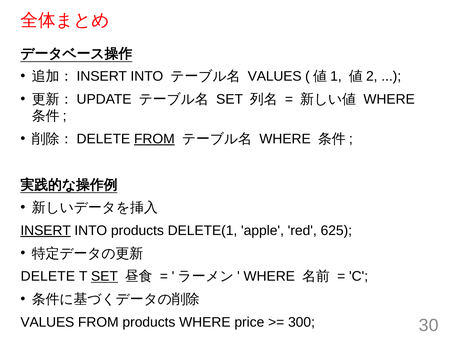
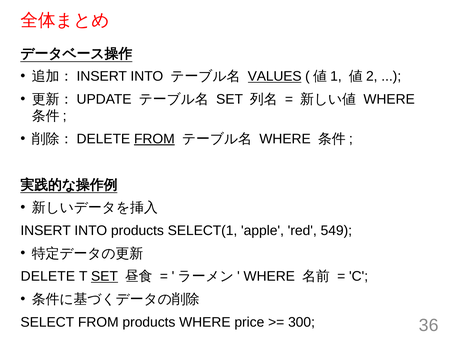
VALUES underline: none -> present (275, 76)
INSERT underline: present -> none (46, 230)
DELETE(1: DELETE(1 -> SELECT(1 (202, 230)
625: 625 -> 549 (336, 230)
VALUES: VALUES -> SELECT (47, 322)
30: 30 -> 36 (429, 325)
